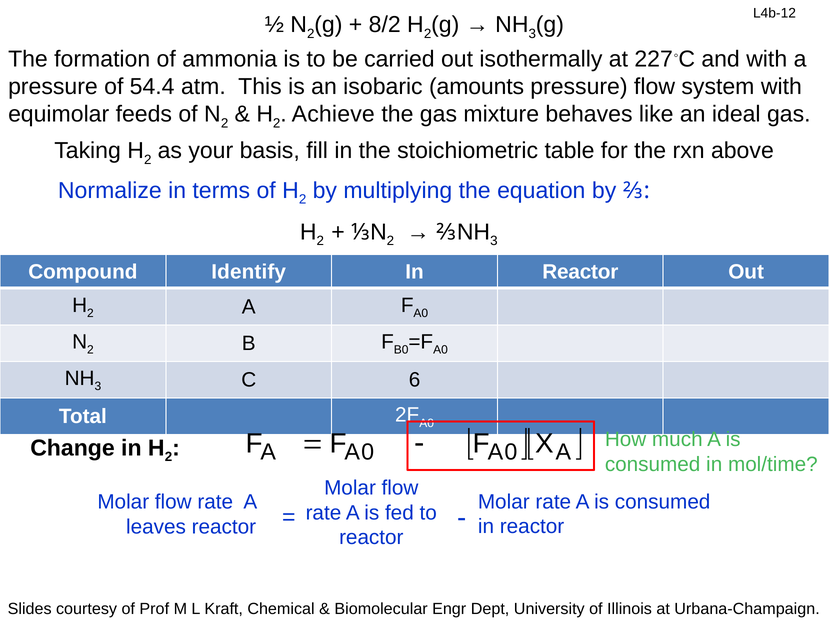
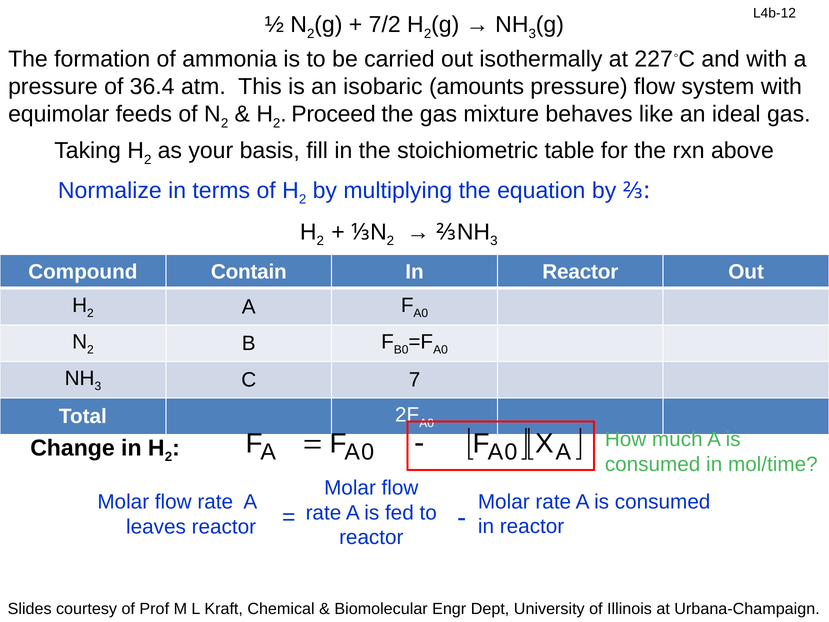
8/2: 8/2 -> 7/2 (385, 25)
54.4: 54.4 -> 36.4 (152, 87)
Achieve: Achieve -> Proceed (333, 114)
Identify: Identify -> Contain (249, 272)
6: 6 -> 7 (415, 380)
